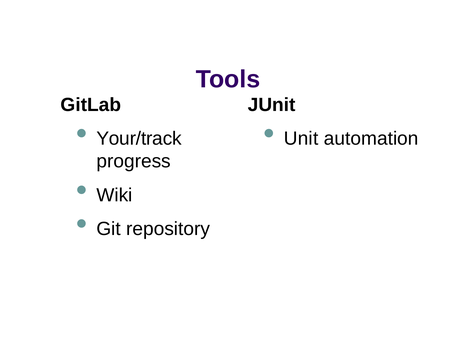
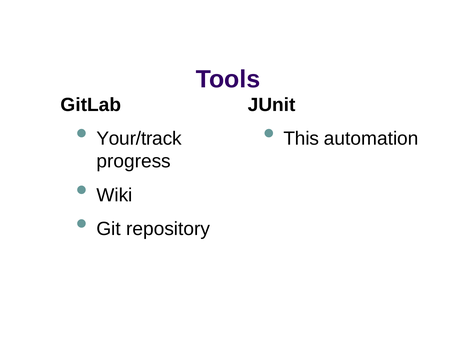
Unit: Unit -> This (301, 139)
